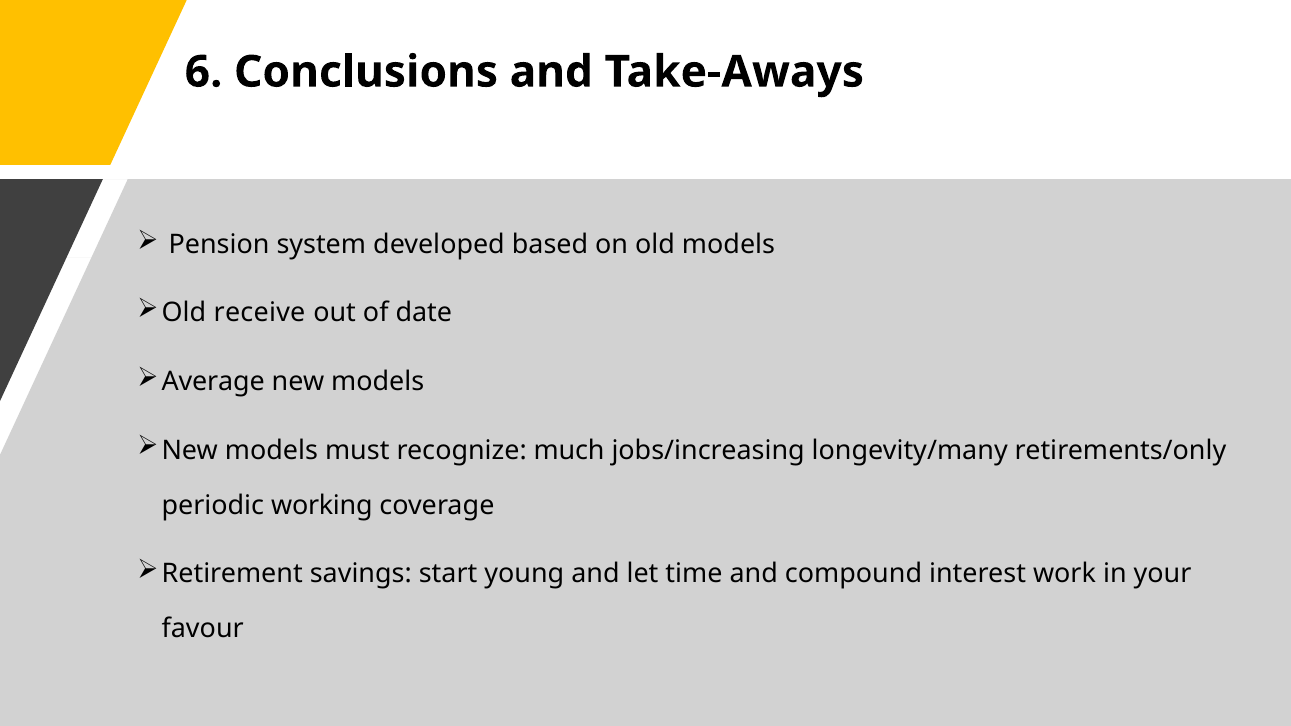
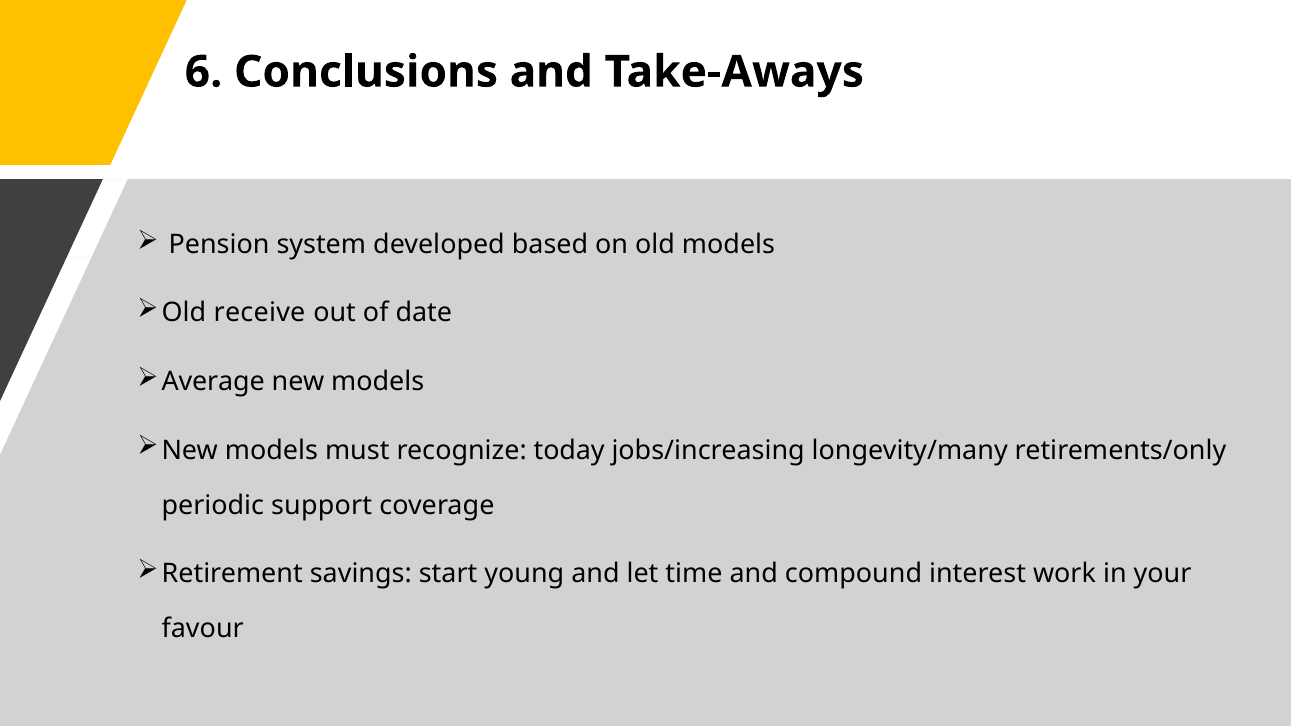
much: much -> today (569, 450)
working: working -> support (322, 505)
